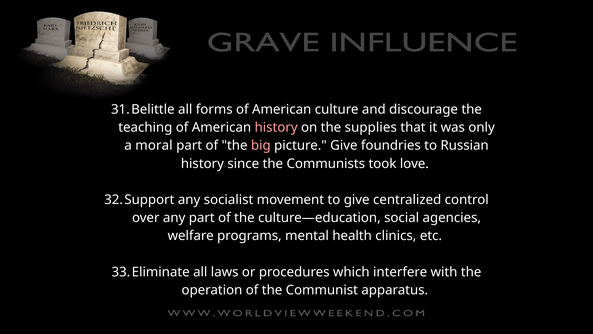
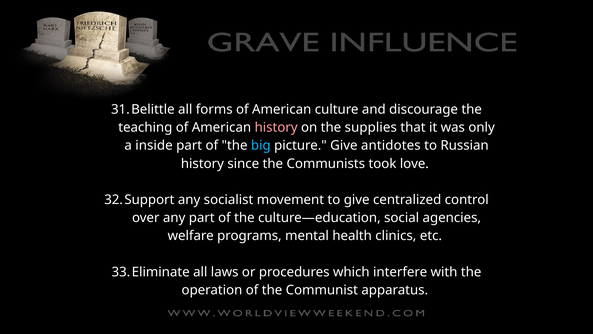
moral: moral -> inside (154, 145)
big colour: pink -> light blue (261, 145)
foundries: foundries -> antidotes (391, 145)
